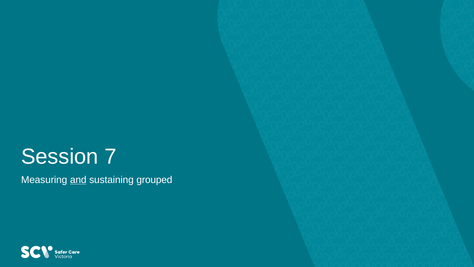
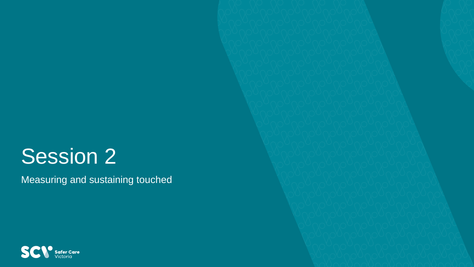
7: 7 -> 2 (110, 156)
and underline: present -> none (78, 180)
grouped: grouped -> touched (154, 180)
